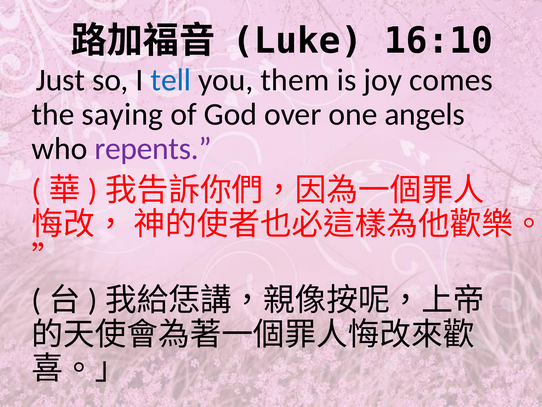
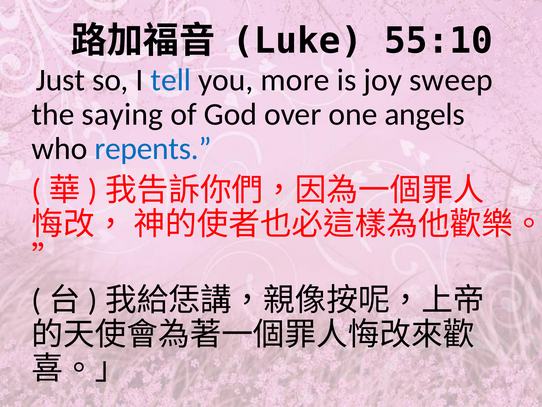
16:10: 16:10 -> 55:10 (438, 41)
them: them -> more (295, 80)
comes: comes -> sweep (451, 80)
repents colour: purple -> blue (153, 148)
